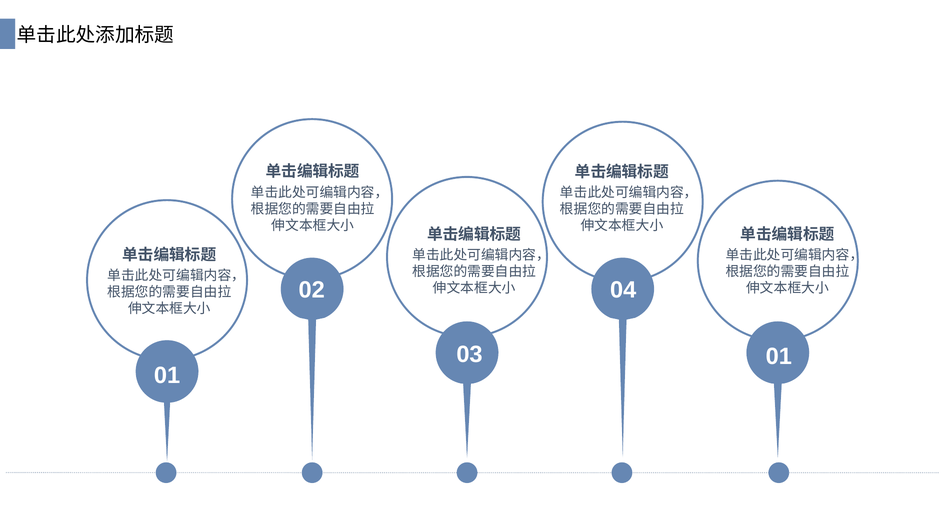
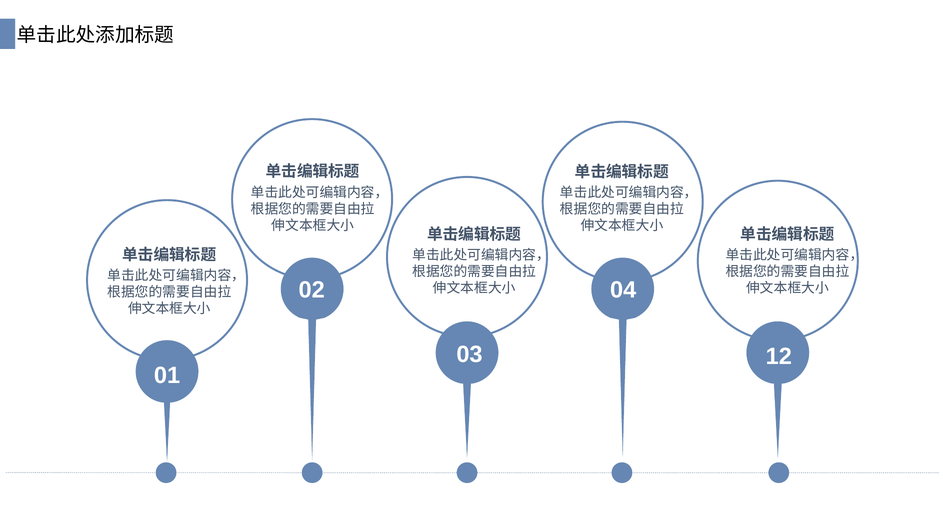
03 01: 01 -> 12 (779, 357)
